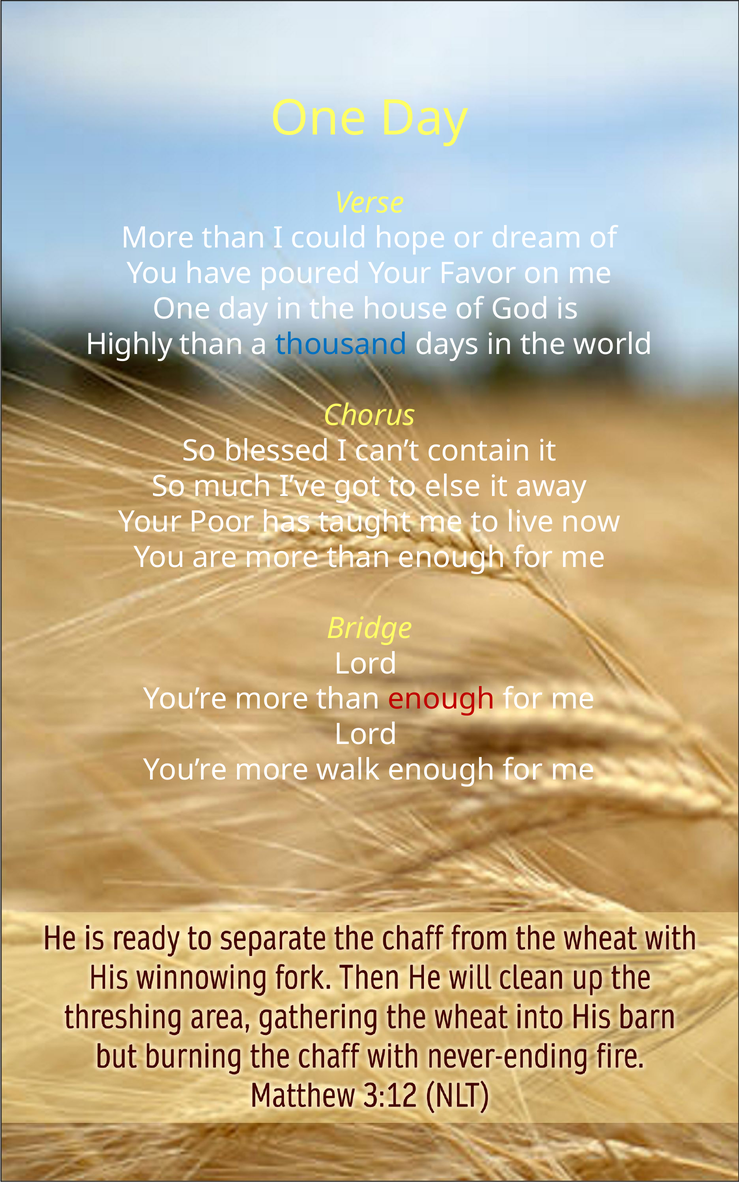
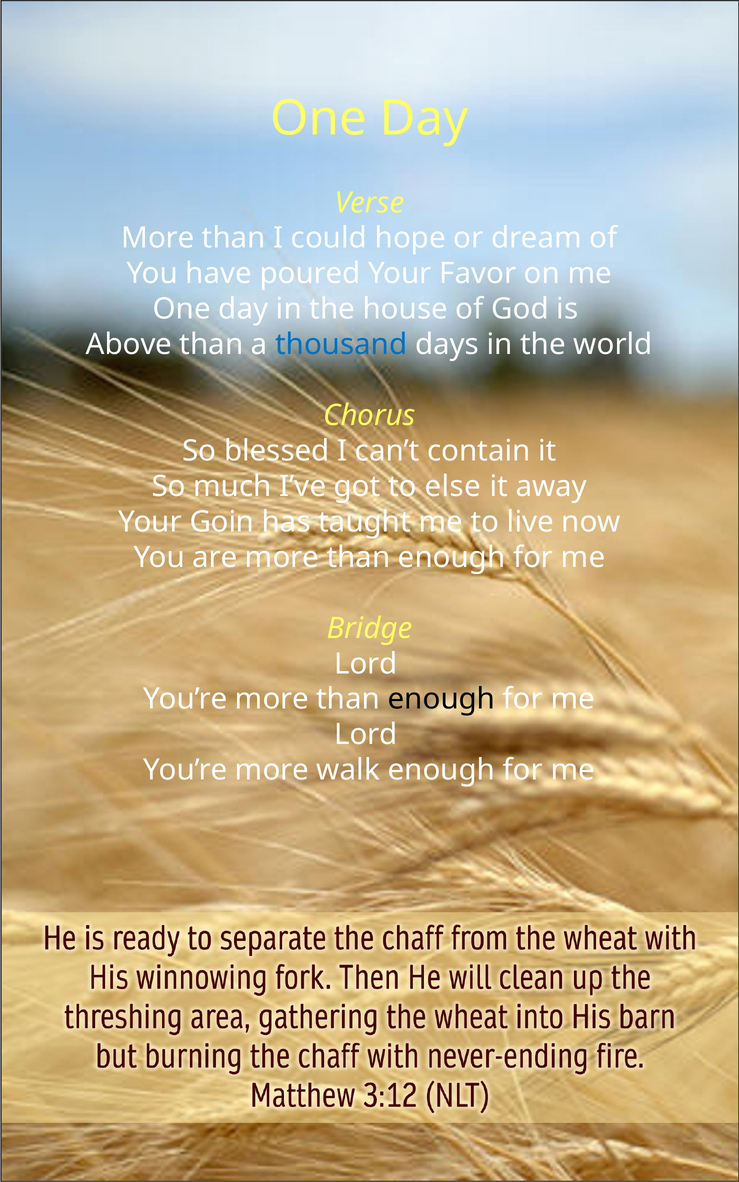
Highly: Highly -> Above (129, 345)
Poor: Poor -> Goin (222, 522)
enough colour: red -> black (441, 699)
